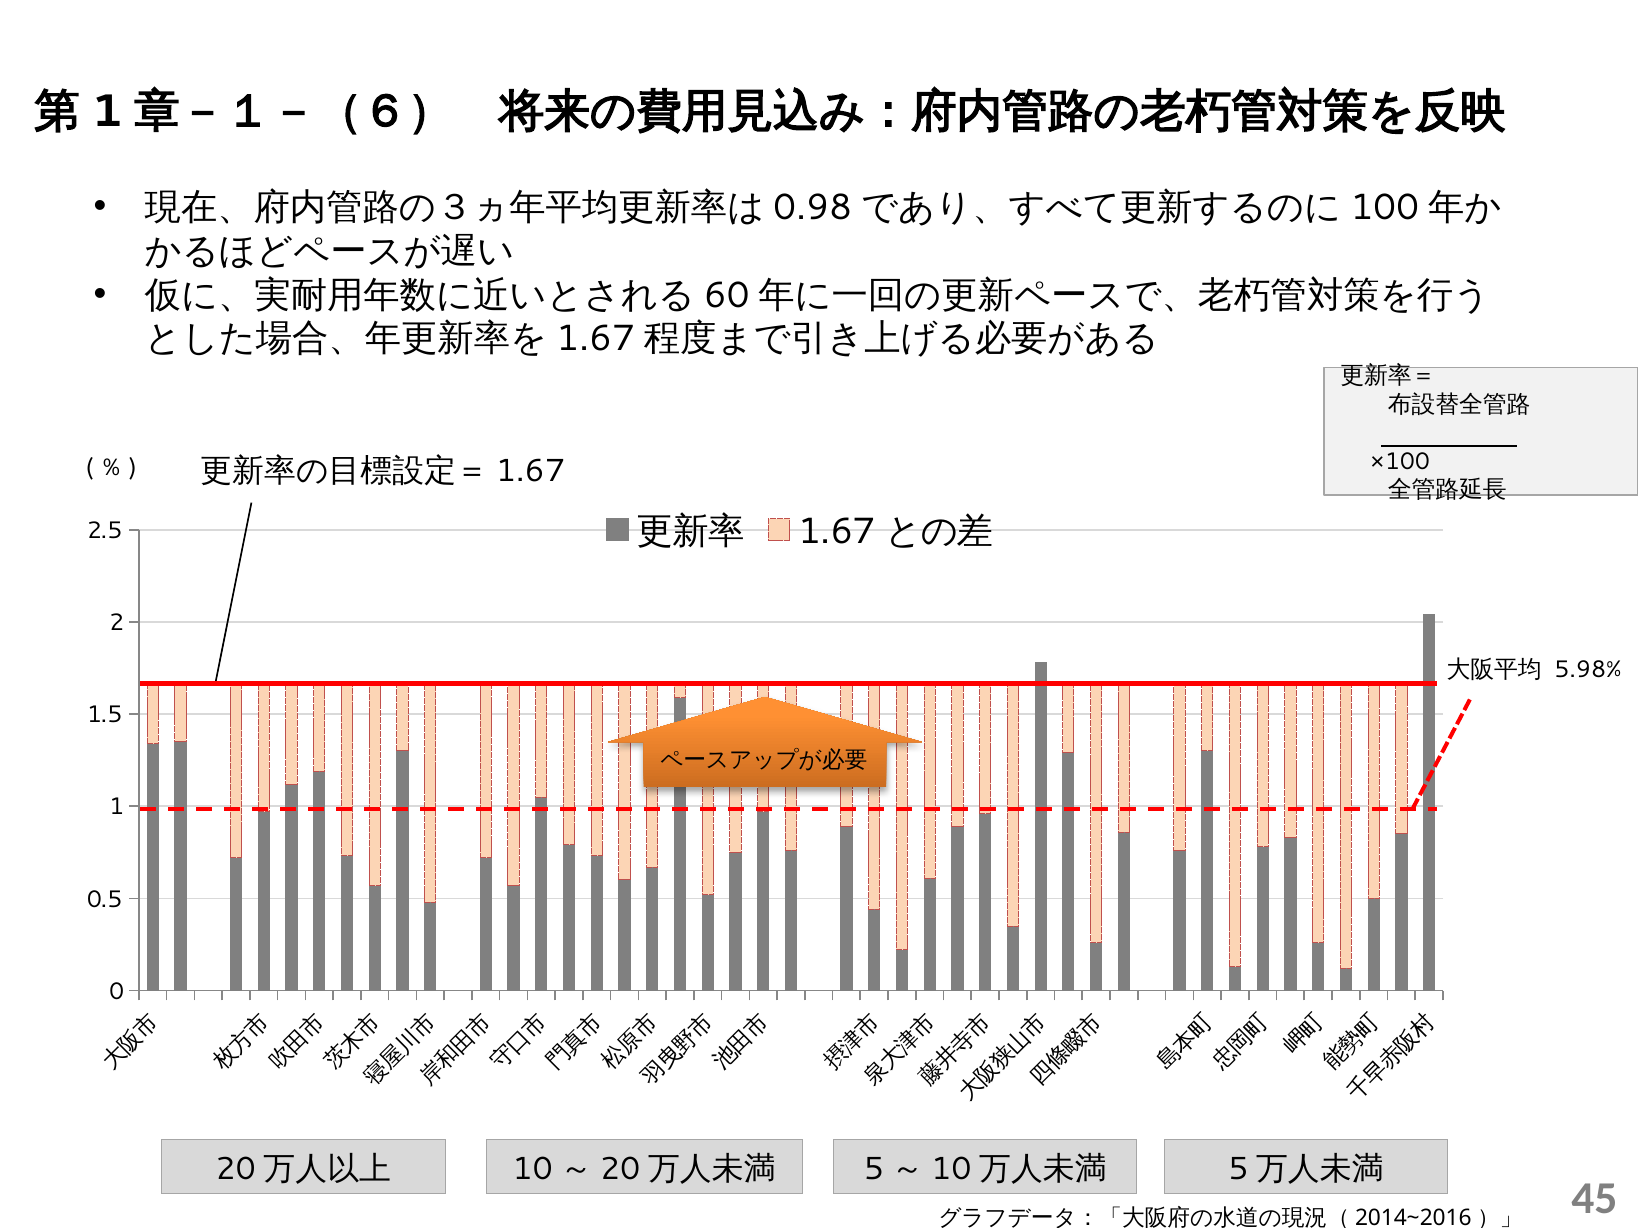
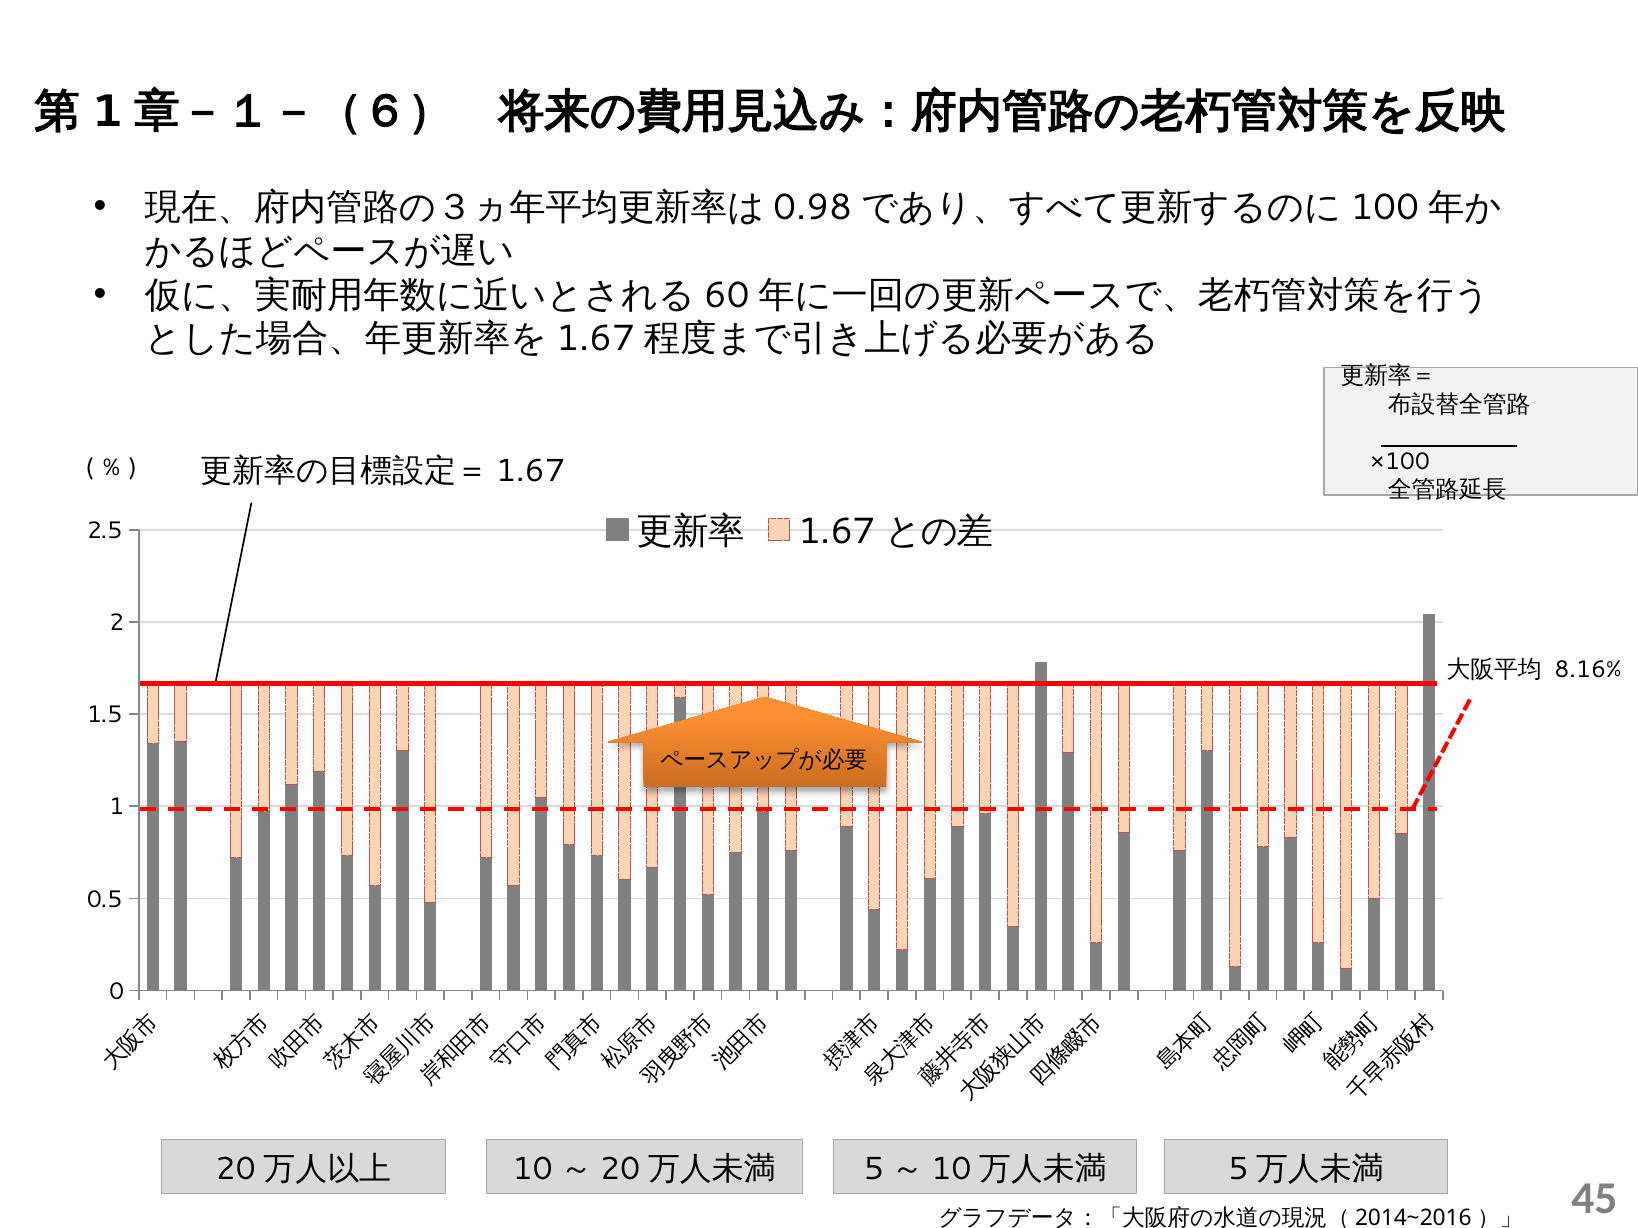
5.98%: 5.98% -> 8.16% (1588, 670)
